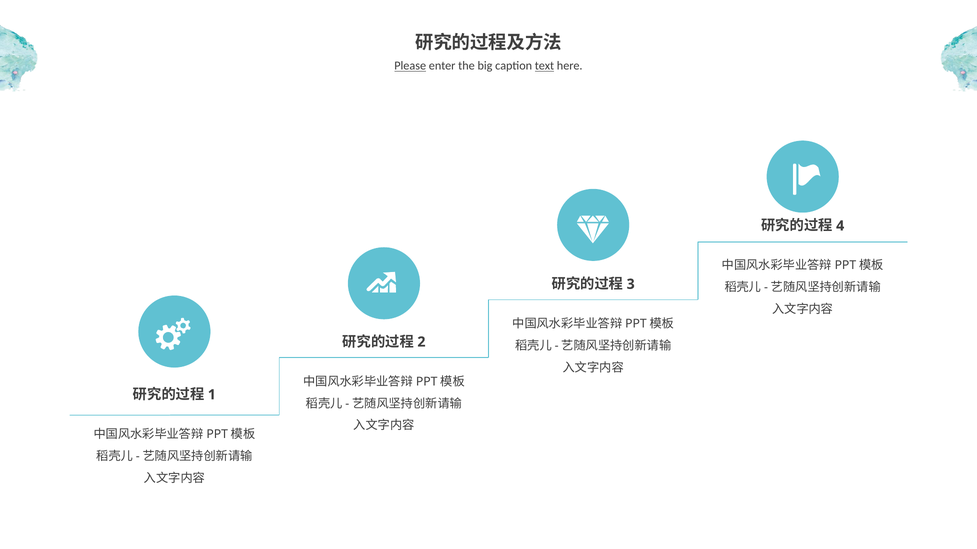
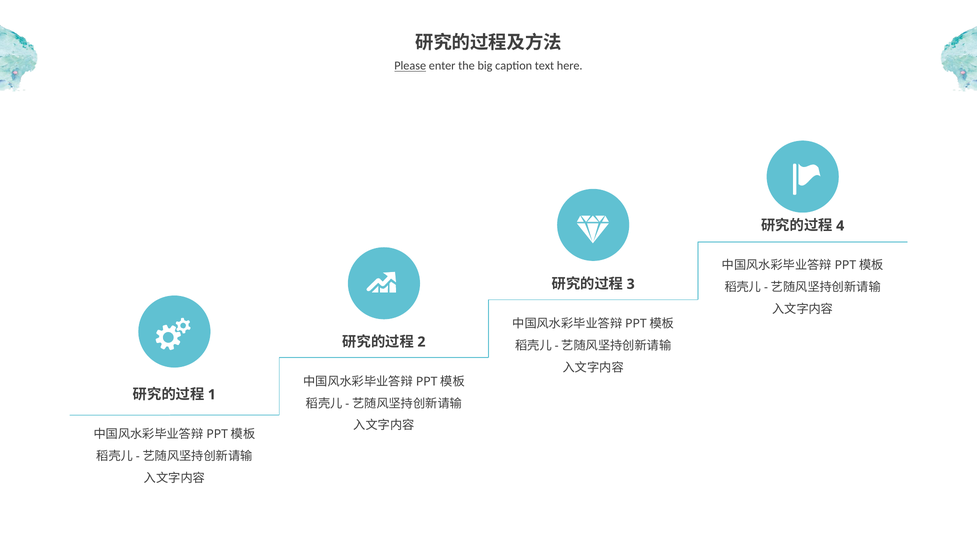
text underline: present -> none (545, 66)
